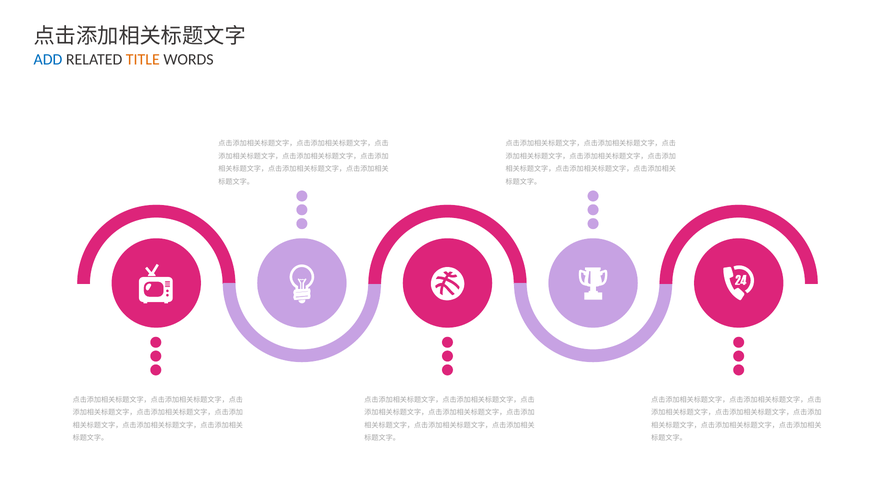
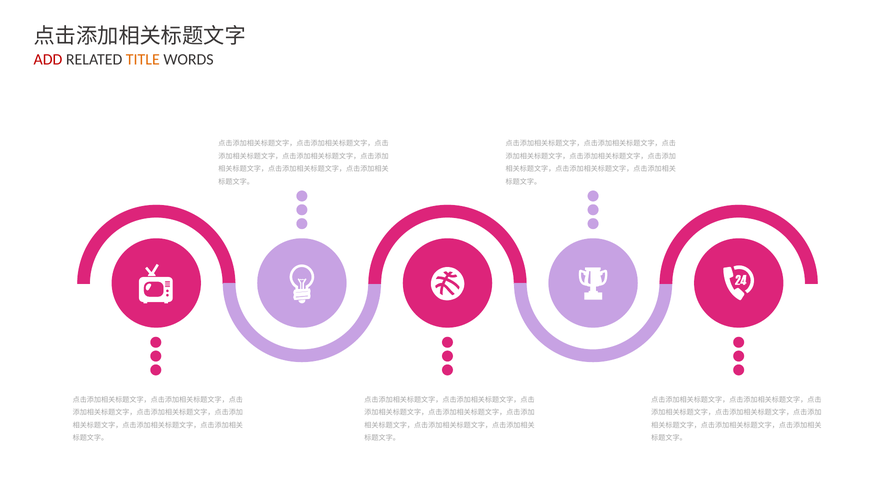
ADD colour: blue -> red (48, 60)
